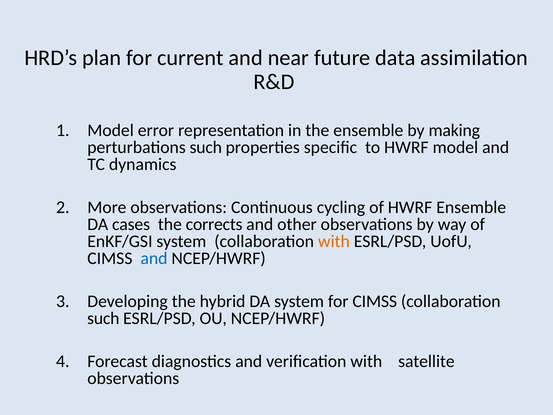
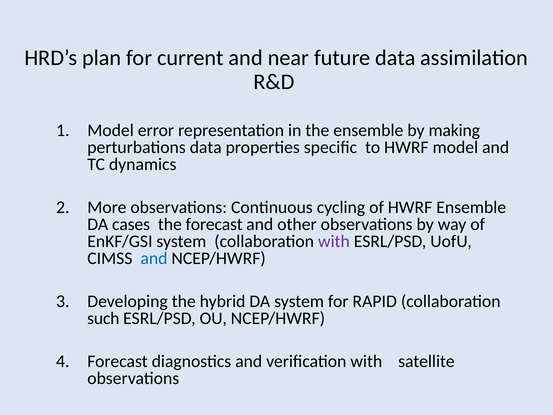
perturbations such: such -> data (206, 147)
the corrects: corrects -> forecast (214, 224)
with colour: orange -> purple (334, 241)
for CIMSS: CIMSS -> RAPID (375, 301)
